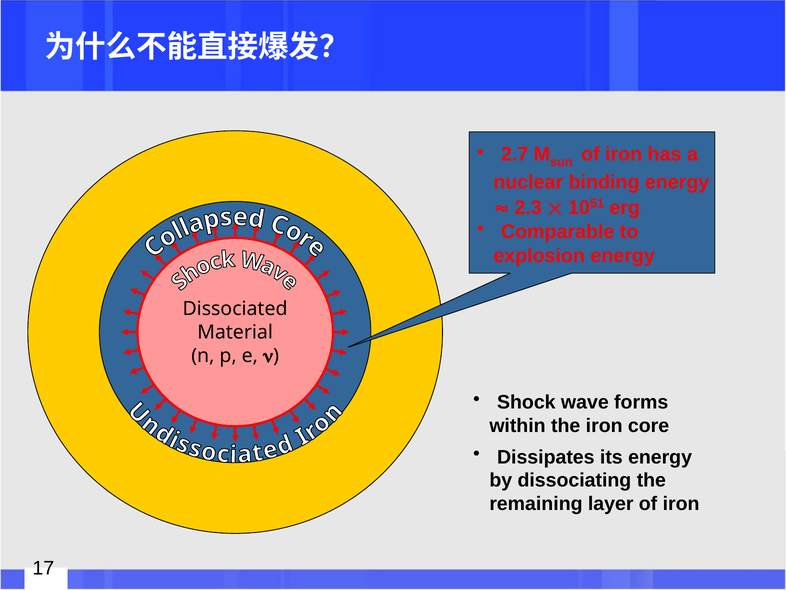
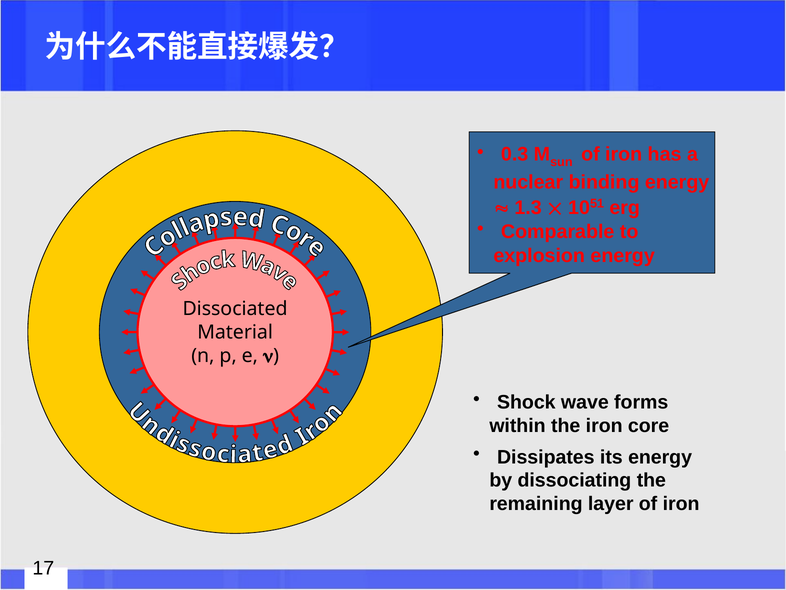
2.7: 2.7 -> 0.3 (515, 154)
2.3: 2.3 -> 1.3 (528, 208)
